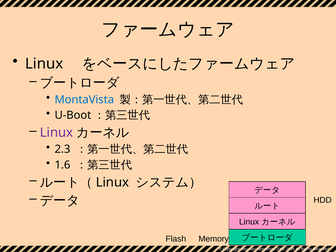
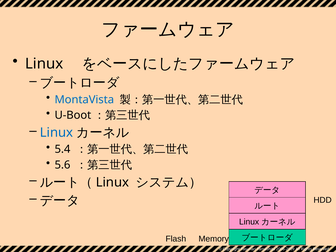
Linux colour: purple -> blue (57, 133)
2.3: 2.3 -> 5.4 (62, 149)
1.6: 1.6 -> 5.6 (62, 165)
